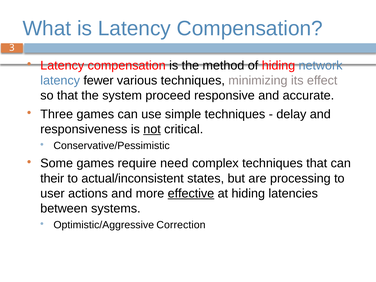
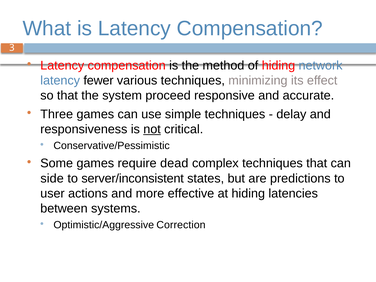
need: need -> dead (174, 163)
their: their -> side (52, 178)
actual/inconsistent: actual/inconsistent -> server/inconsistent (133, 178)
processing: processing -> predictions (300, 178)
effective underline: present -> none (191, 193)
